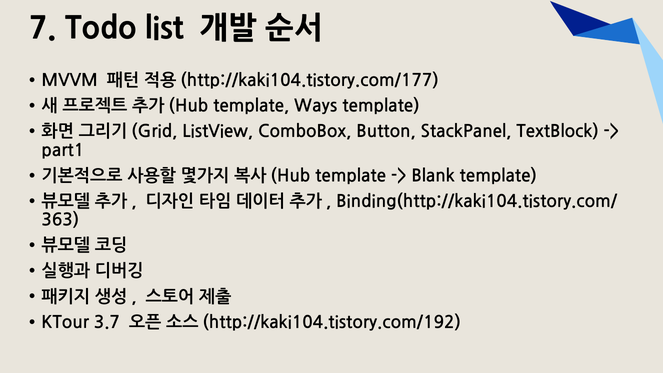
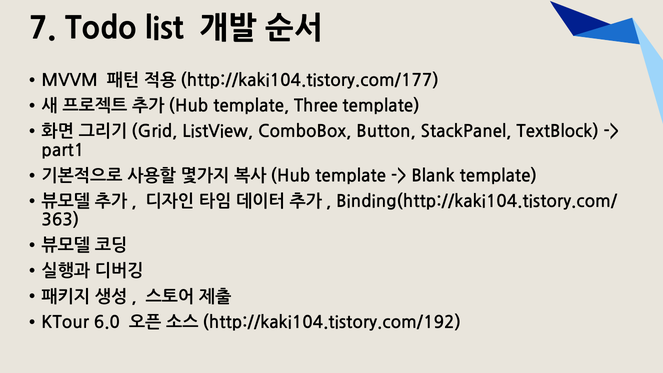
Ways: Ways -> Three (316, 106)
3.7: 3.7 -> 6.0 (107, 322)
